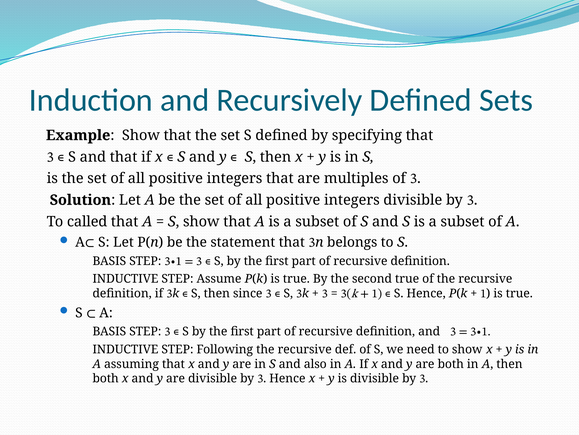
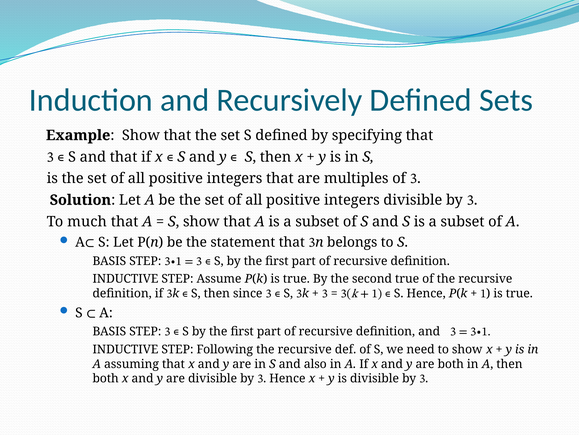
called: called -> much (87, 221)
